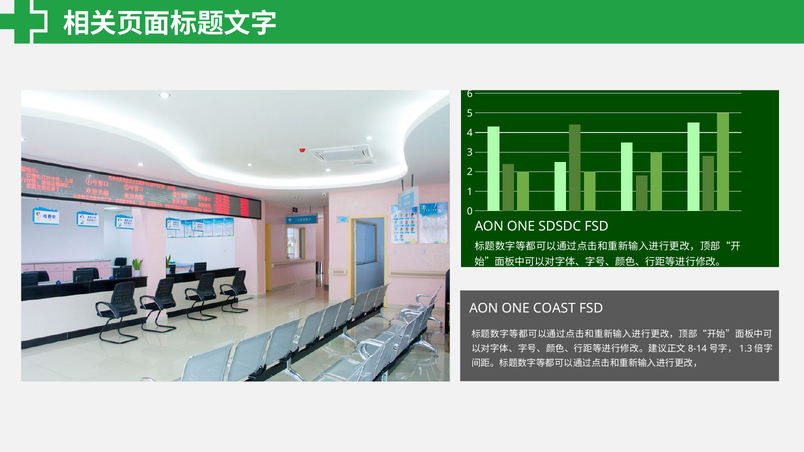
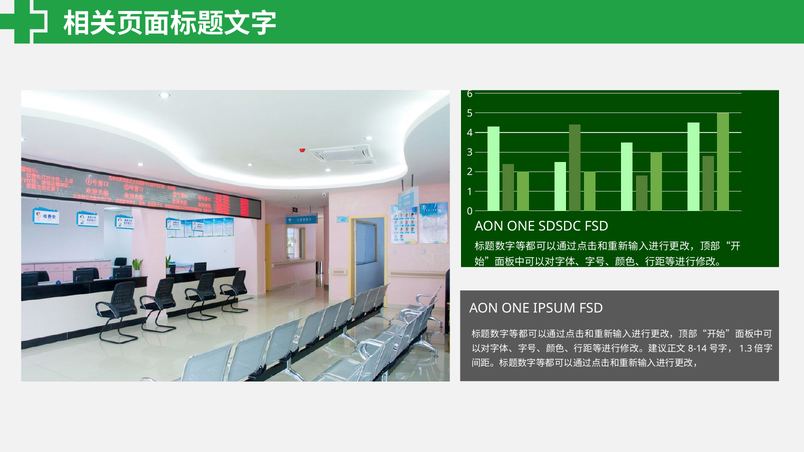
COAST: COAST -> IPSUM (554, 308)
